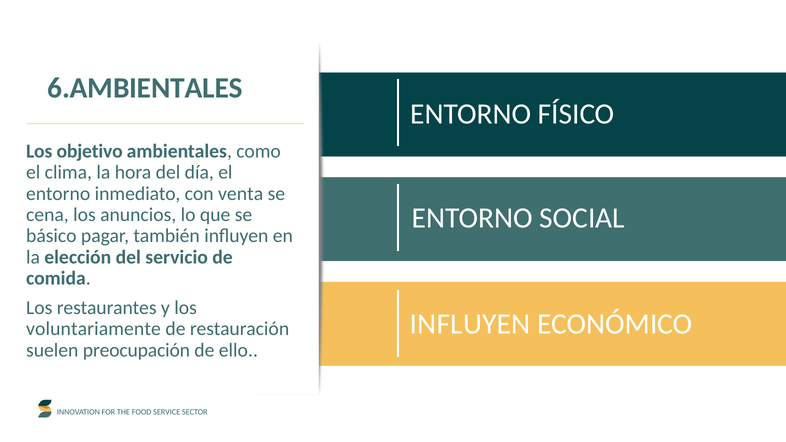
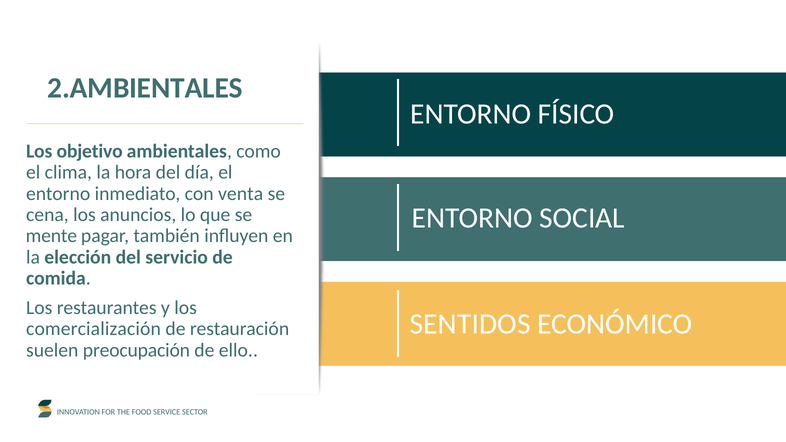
6.AMBIENTALES: 6.AMBIENTALES -> 2.AMBIENTALES (145, 88)
básico: básico -> mente (51, 236)
INFLUYEN: INFLUYEN -> SENTIDOS (470, 324)
voluntariamente: voluntariamente -> comercialización (93, 329)
